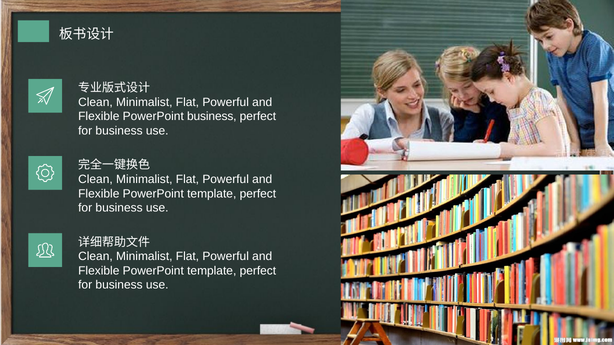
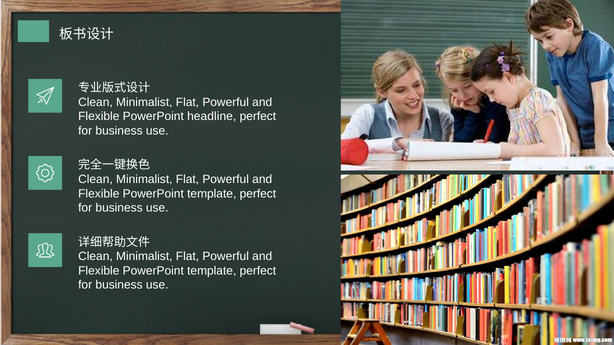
PowerPoint business: business -> headline (212, 117)
